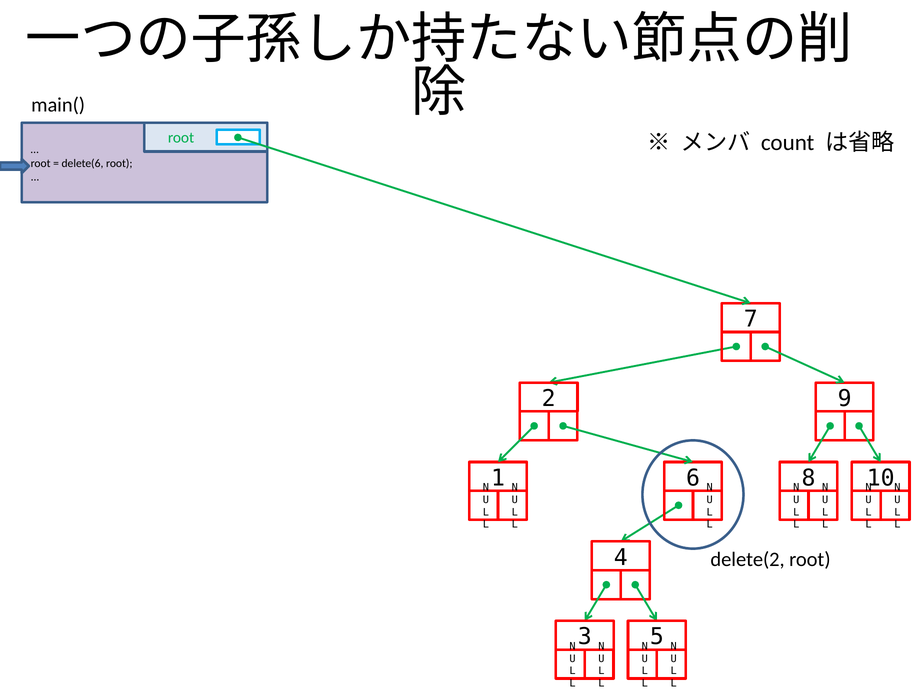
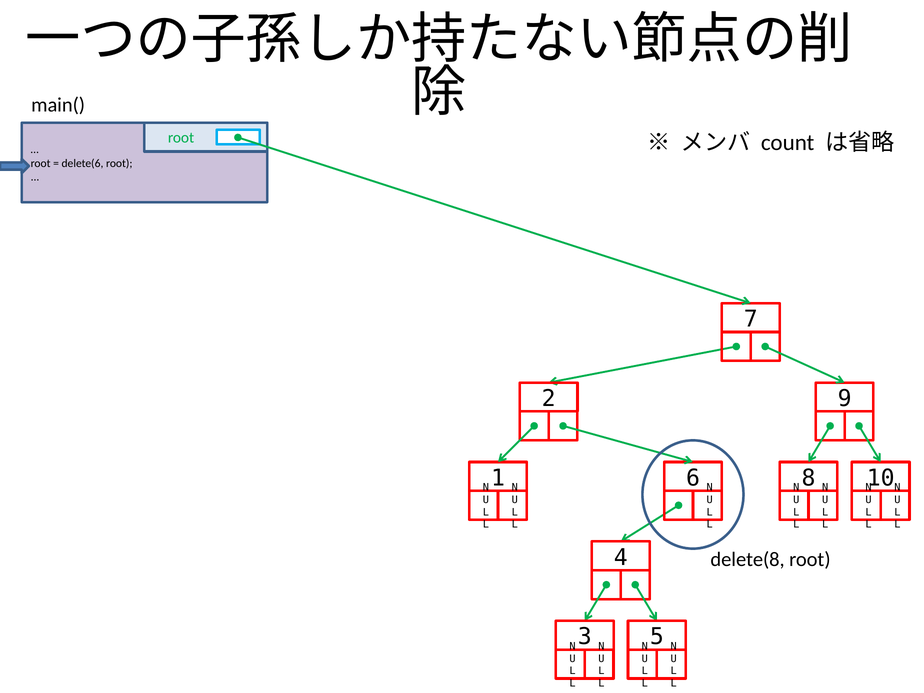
delete(2: delete(2 -> delete(8 (748, 560)
